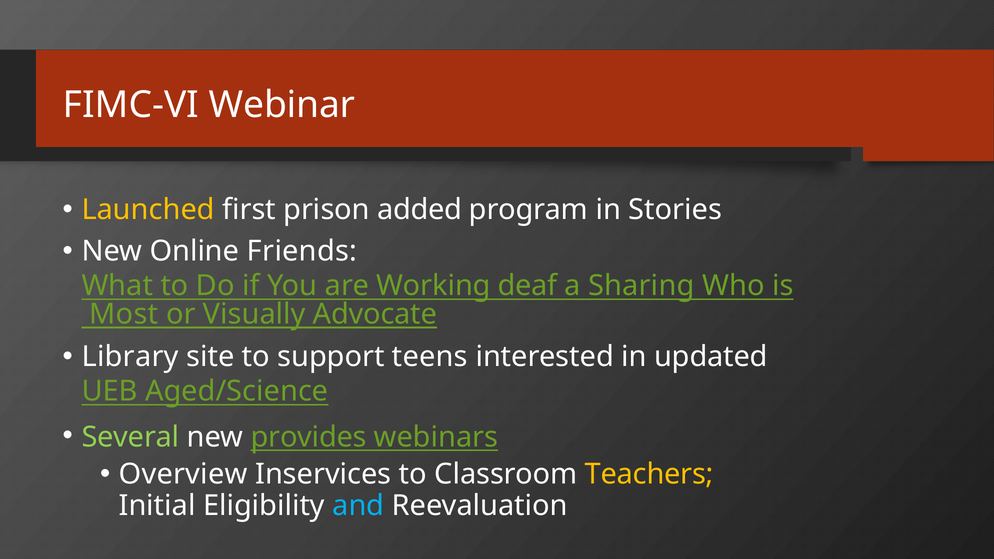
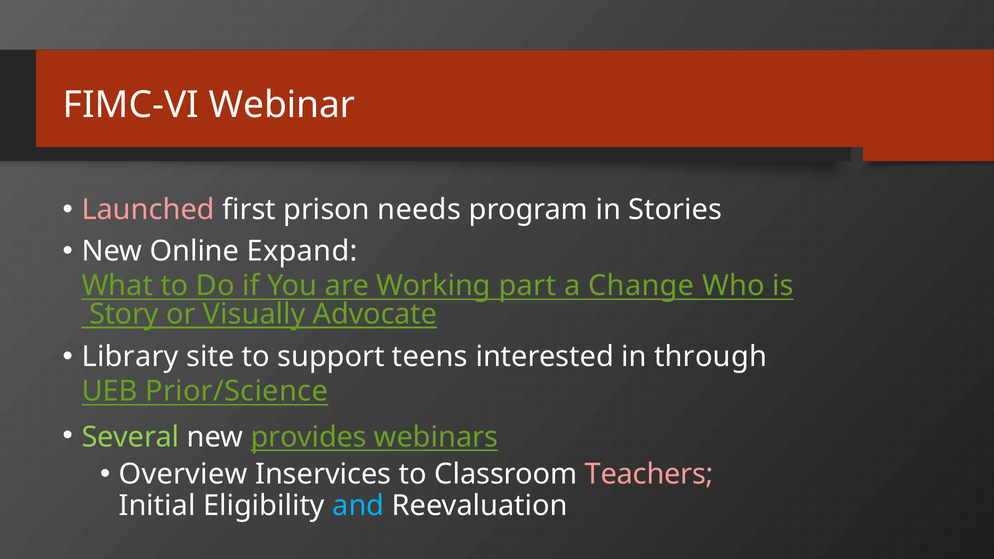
Launched colour: yellow -> pink (148, 210)
added: added -> needs (419, 210)
Friends: Friends -> Expand (302, 251)
deaf: deaf -> part (527, 286)
Sharing: Sharing -> Change (641, 286)
Most: Most -> Story (124, 314)
updated: updated -> through (711, 357)
Aged/Science: Aged/Science -> Prior/Science (237, 391)
Teachers colour: yellow -> pink (649, 474)
